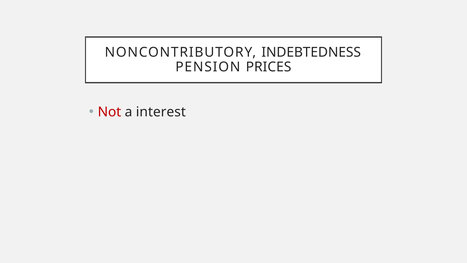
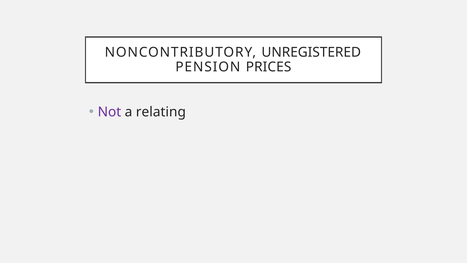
INDEBTEDNESS: INDEBTEDNESS -> UNREGISTERED (311, 52)
Not colour: red -> purple (109, 112)
interest: interest -> relating (161, 112)
